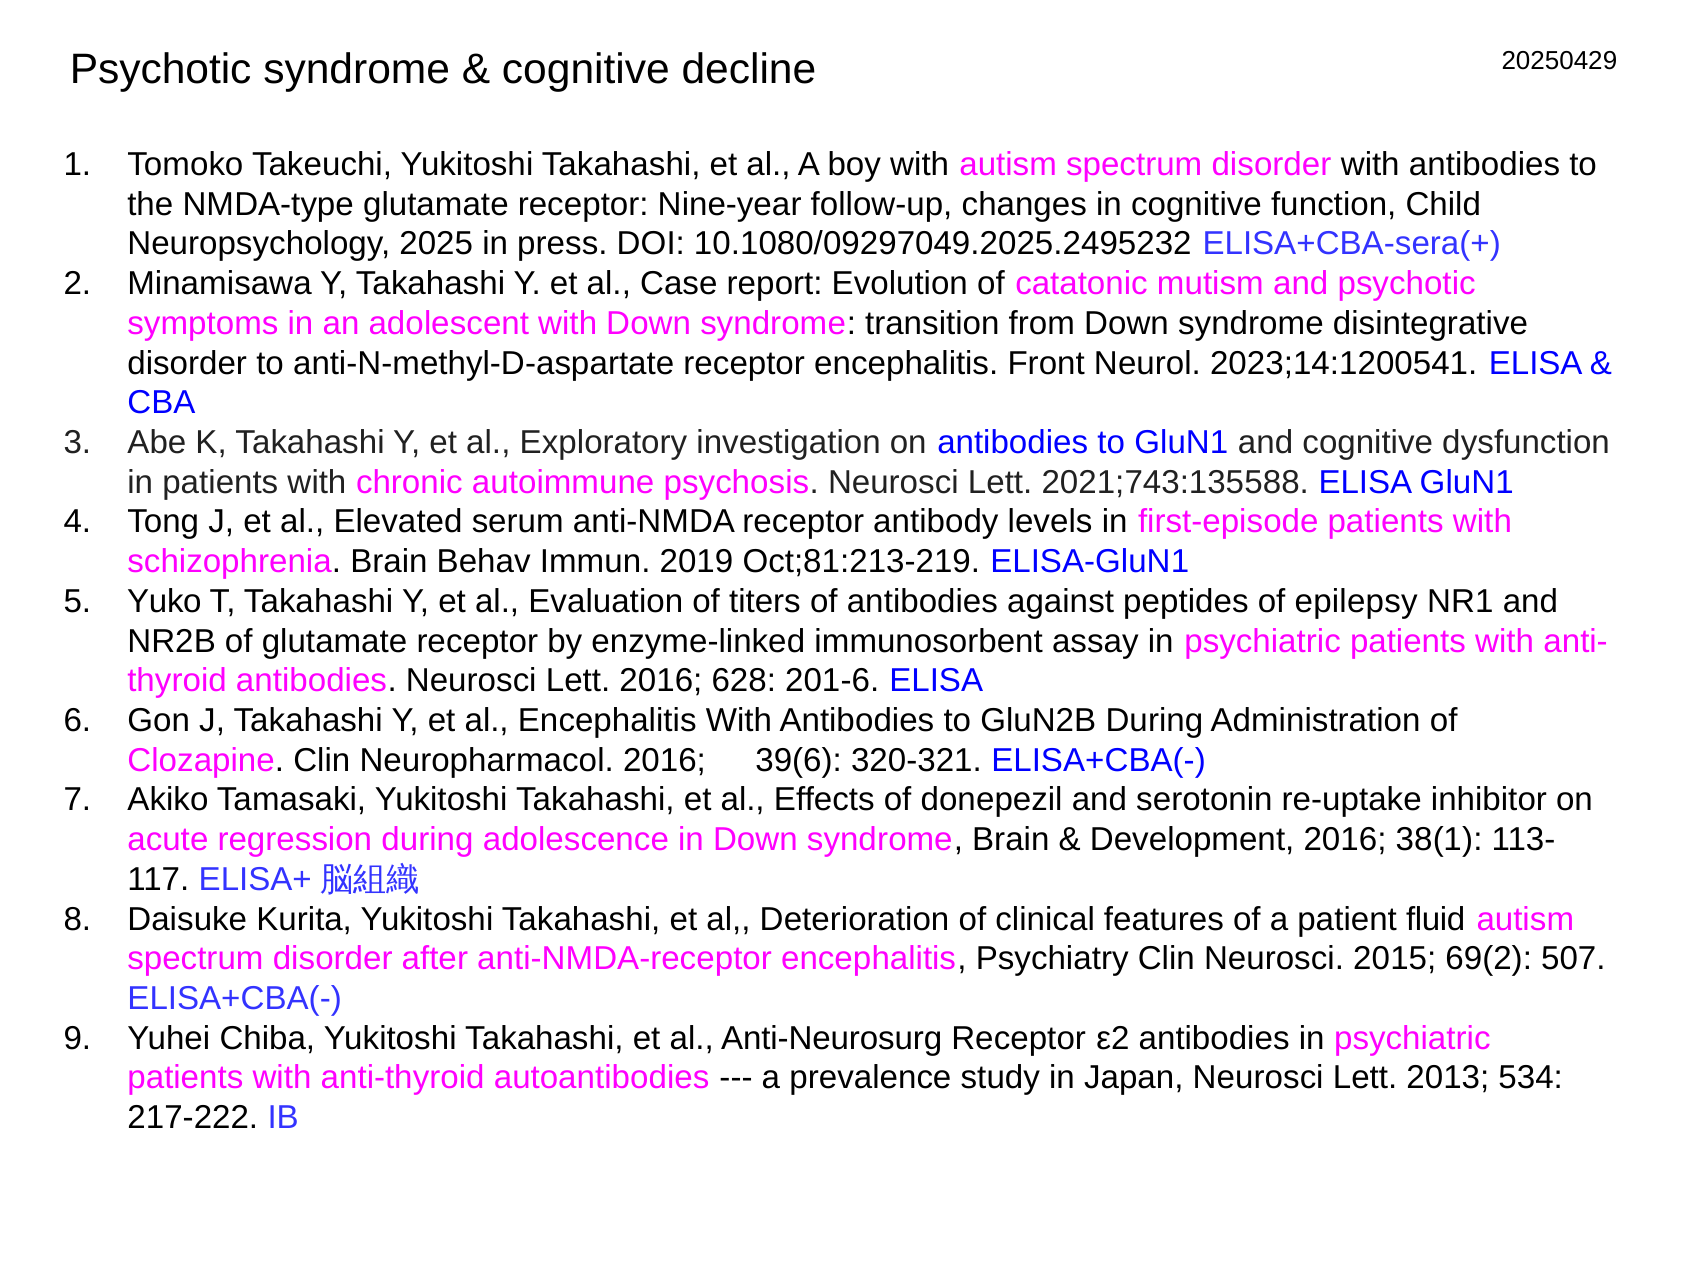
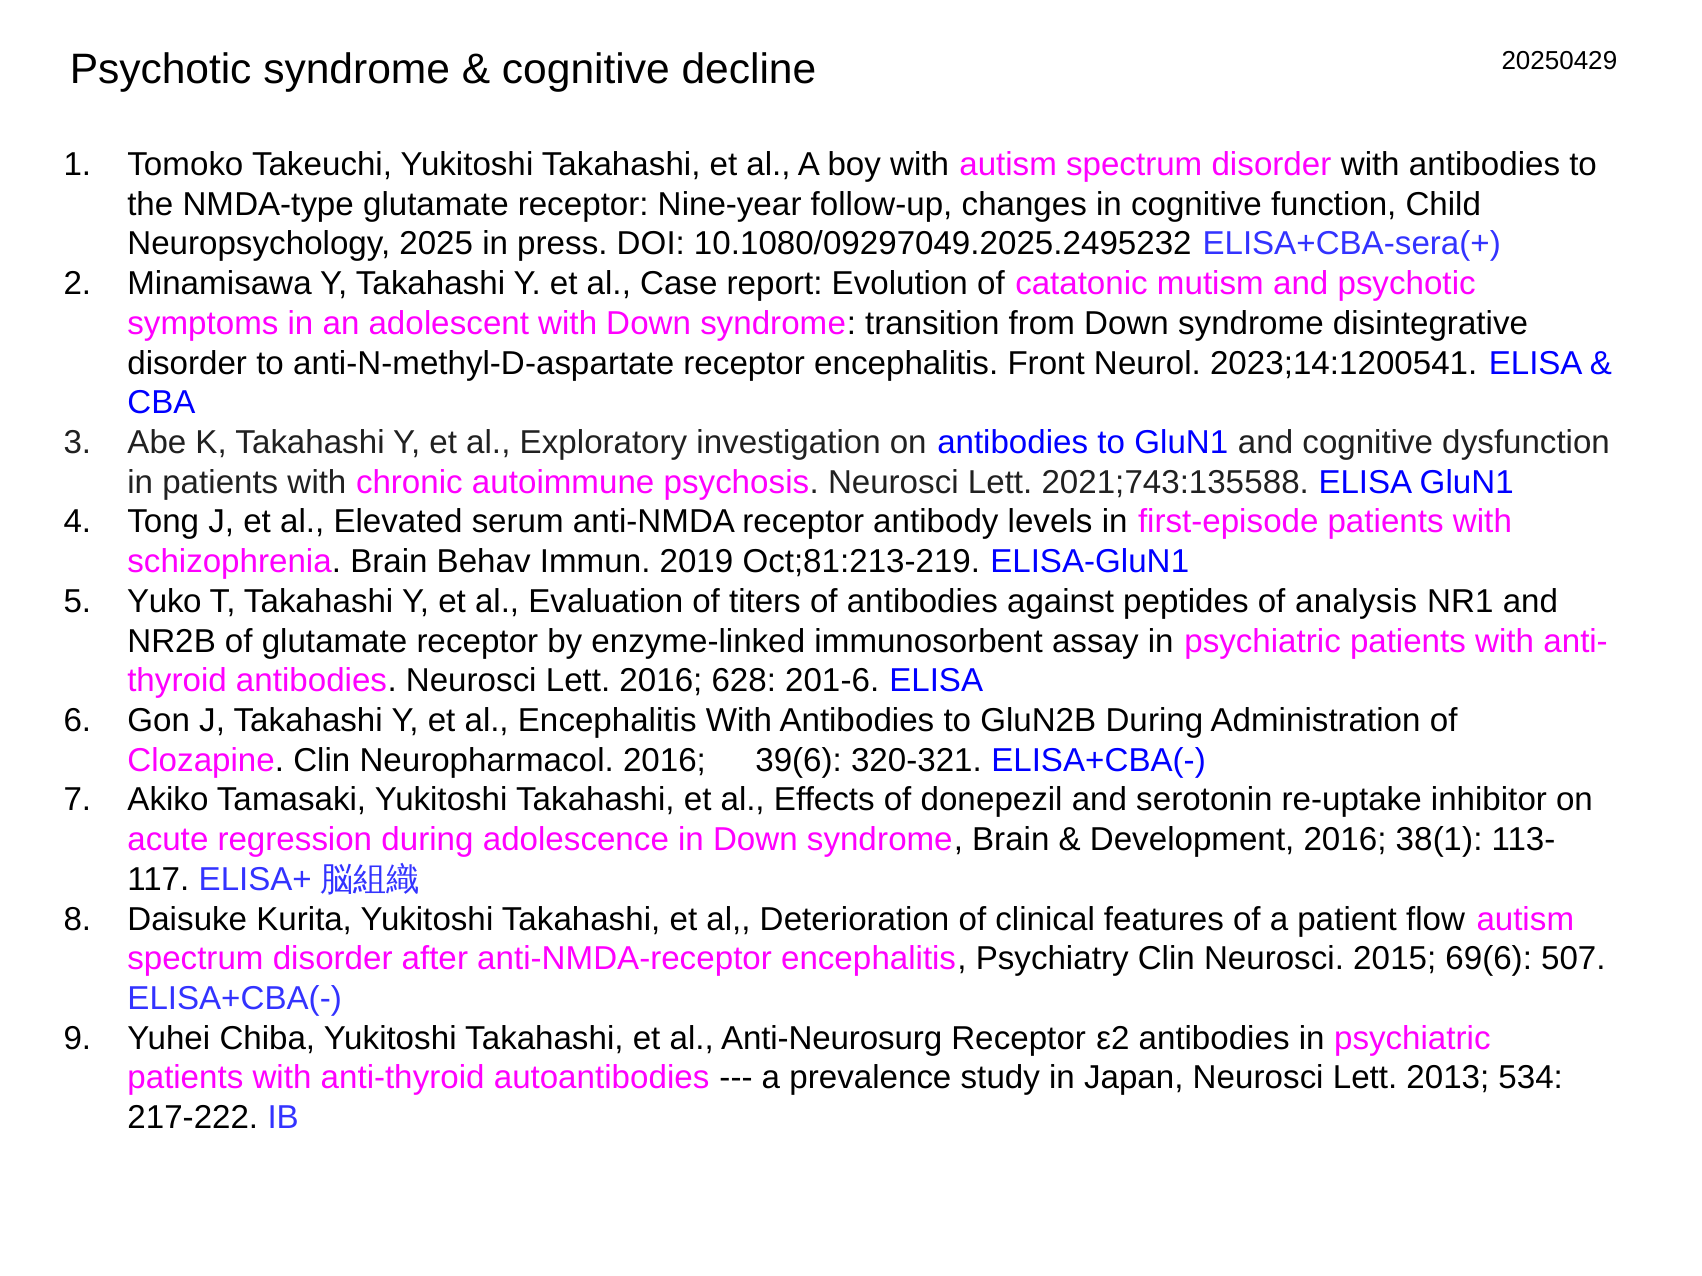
epilepsy: epilepsy -> analysis (1356, 602)
fluid: fluid -> flow (1436, 920)
69(2: 69(2 -> 69(6 (1489, 959)
